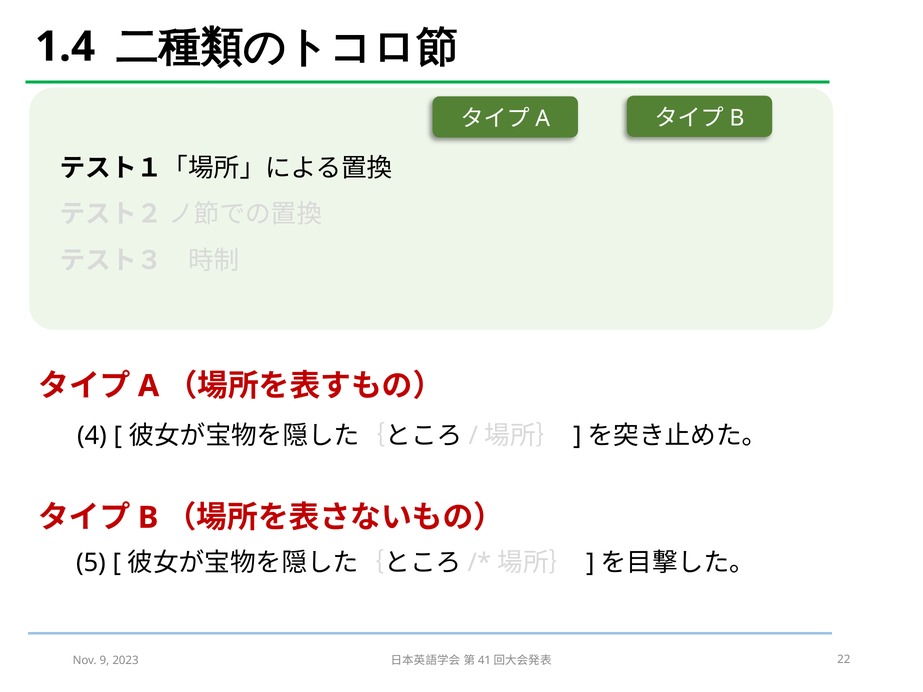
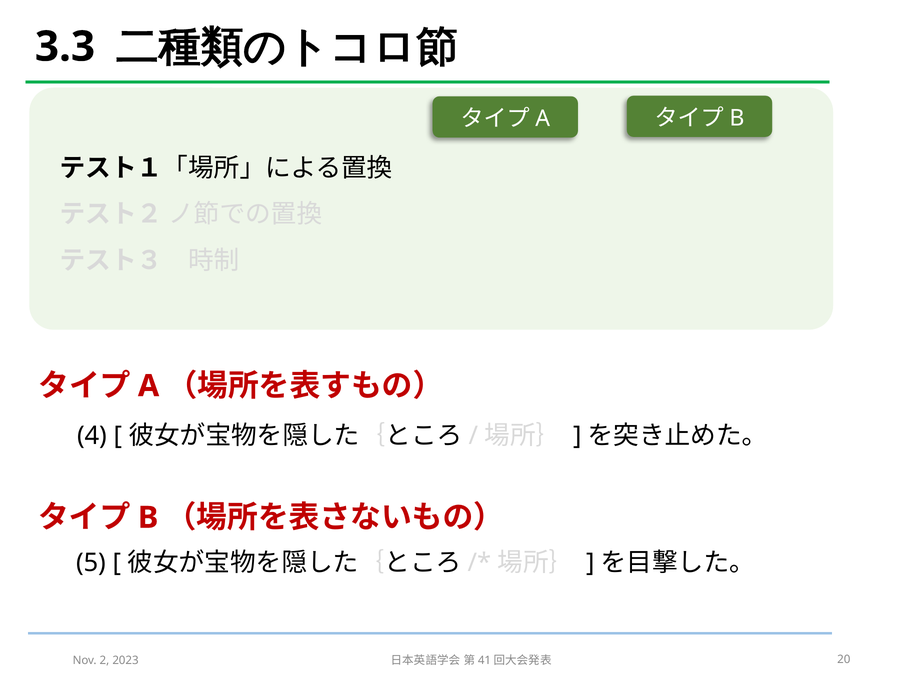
1.4: 1.4 -> 3.3 (65, 47)
9: 9 -> 2 (104, 661)
22: 22 -> 20 (844, 660)
